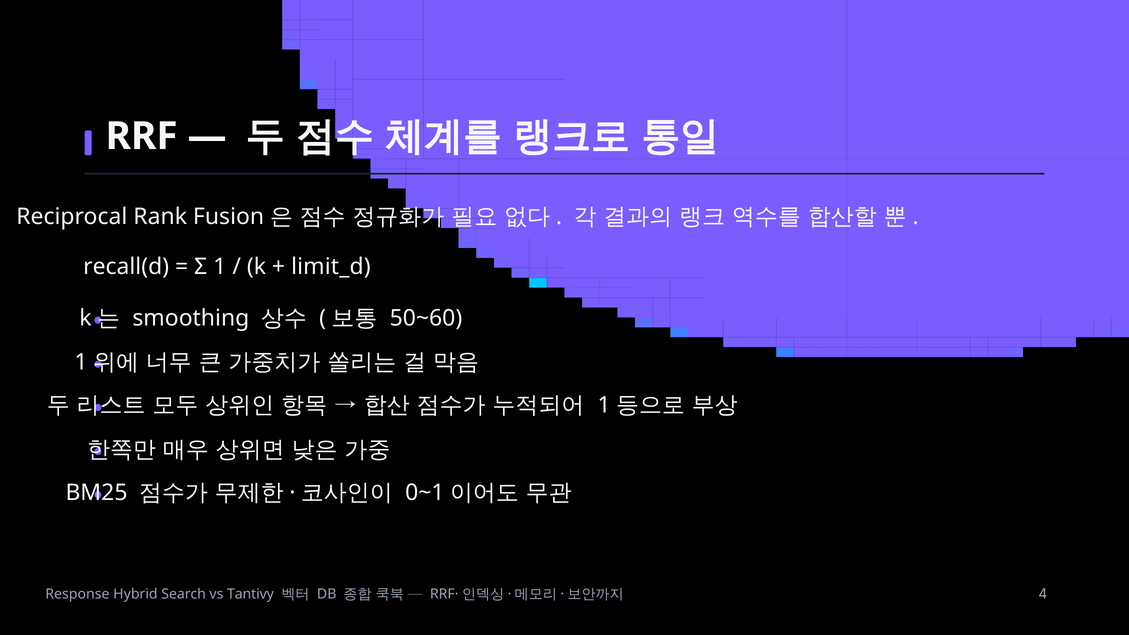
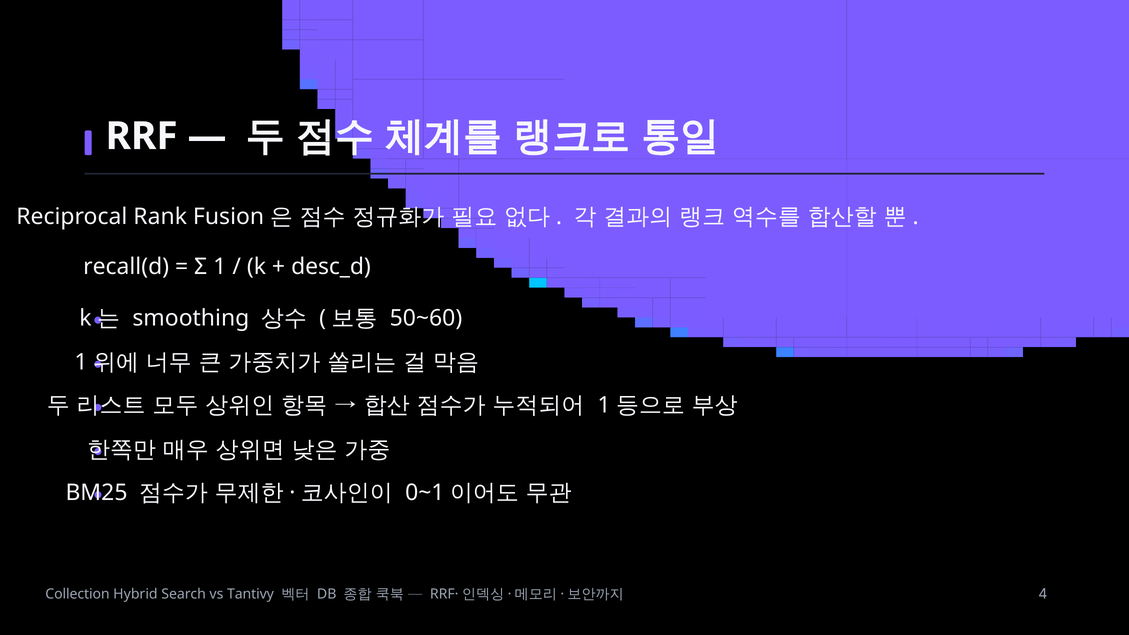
limit_d: limit_d -> desc_d (331, 267)
Response: Response -> Collection (77, 594)
